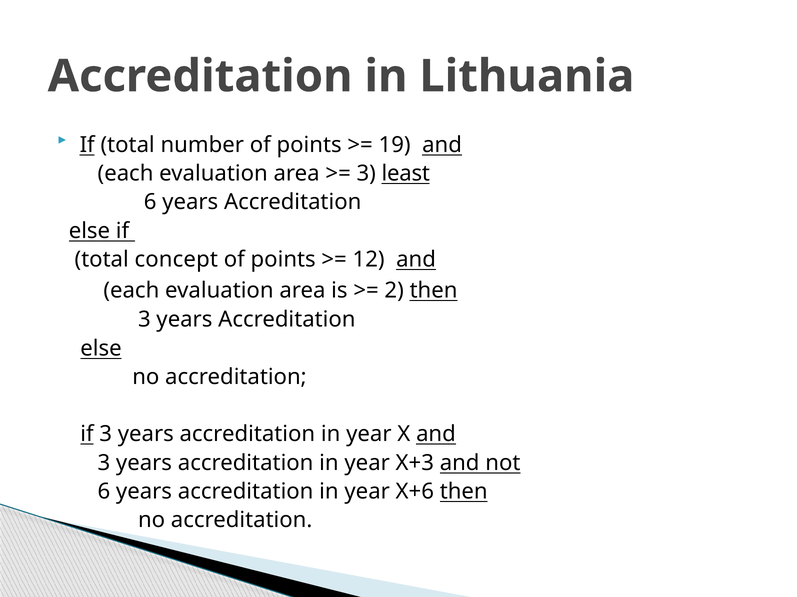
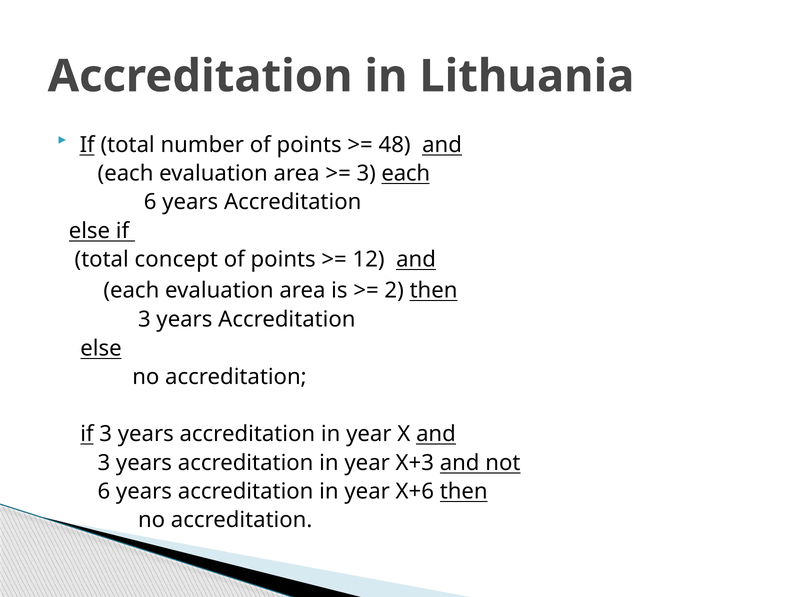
19: 19 -> 48 (395, 145)
3 least: least -> each (406, 174)
